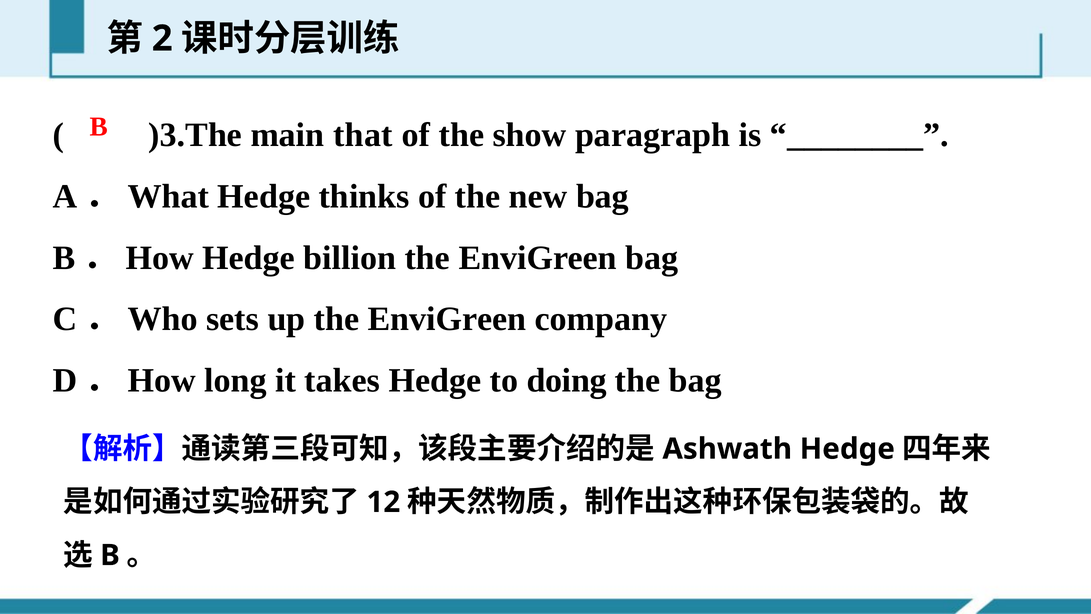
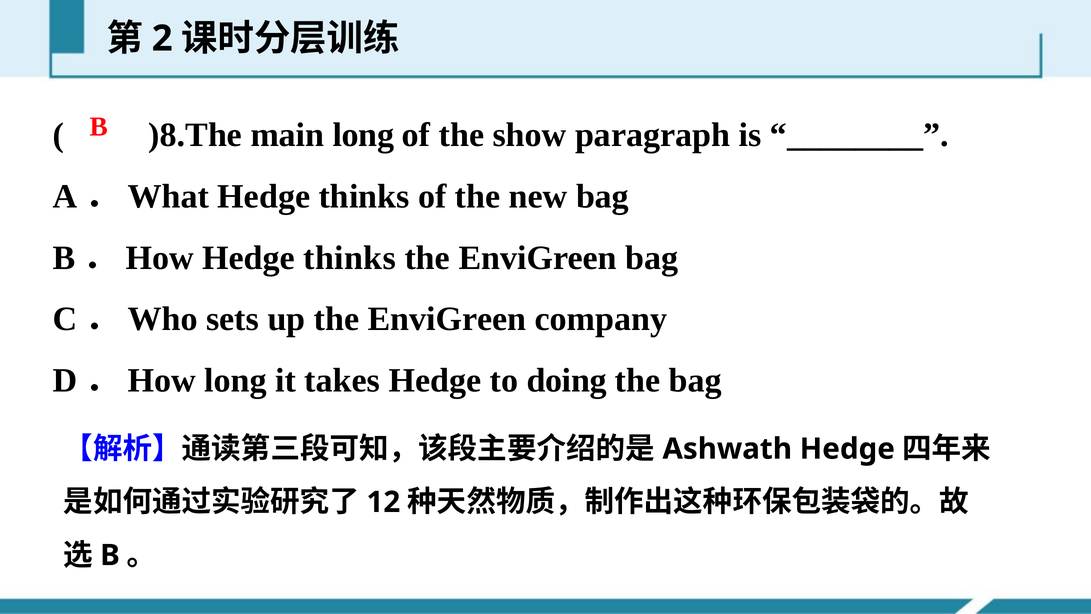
)3.The: )3.The -> )8.The (195, 135)
main that: that -> long (363, 135)
billion: billion -> thinks (350, 258)
